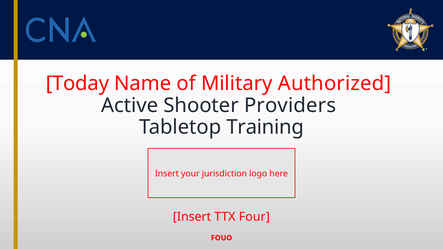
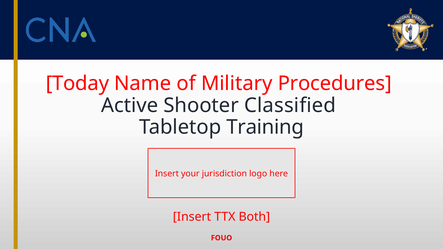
Authorized: Authorized -> Procedures (335, 84)
Providers: Providers -> Classified (290, 105)
Four: Four -> Both (254, 217)
